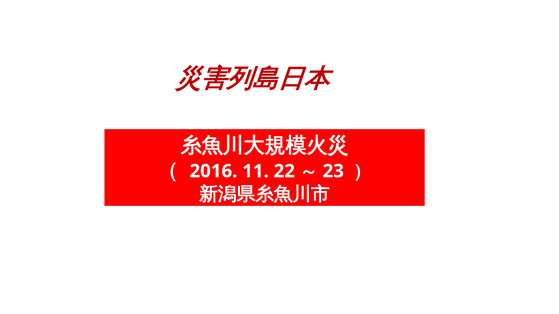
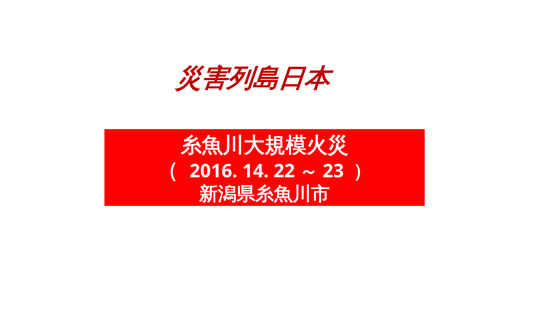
11: 11 -> 14 (255, 171)
